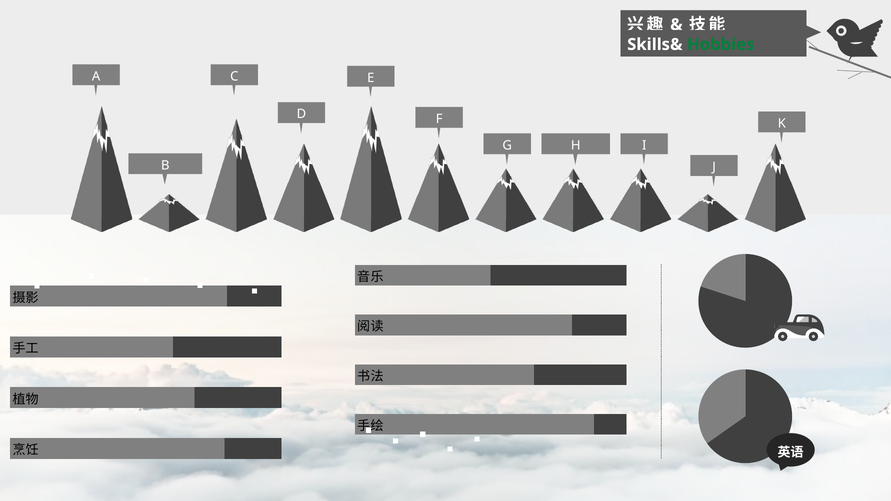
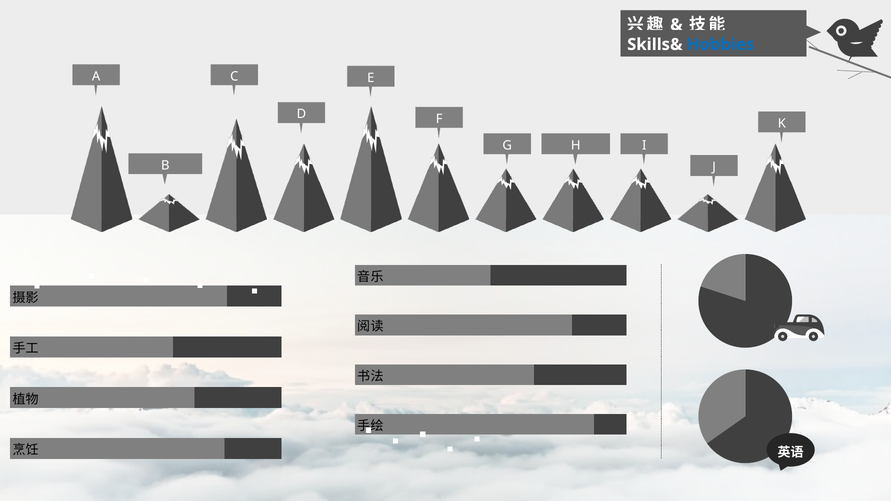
Hobbies colour: green -> blue (721, 44)
